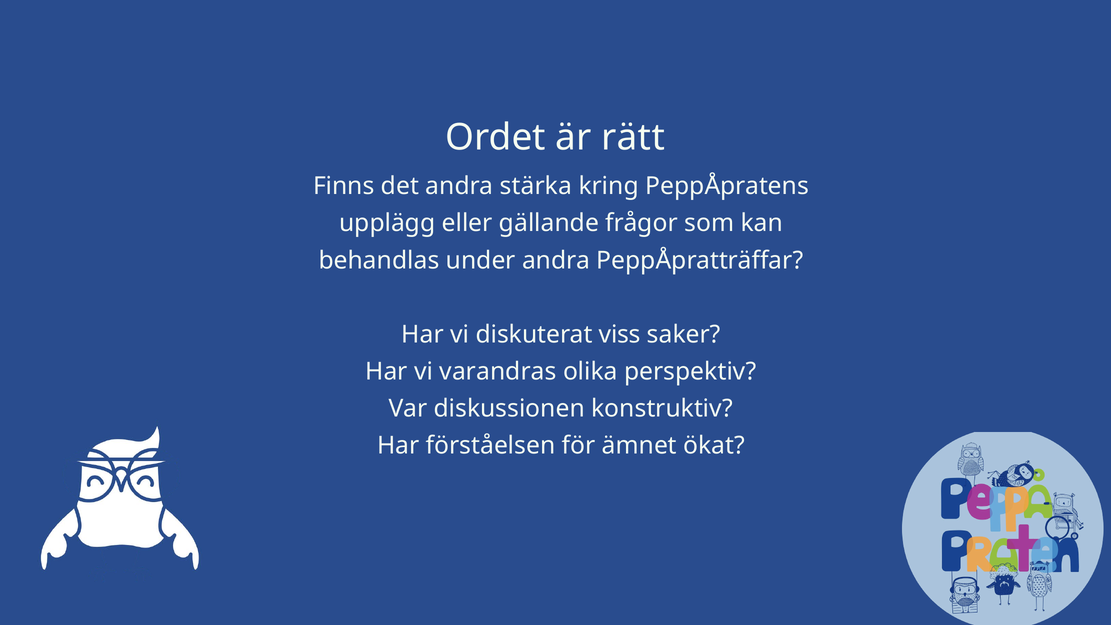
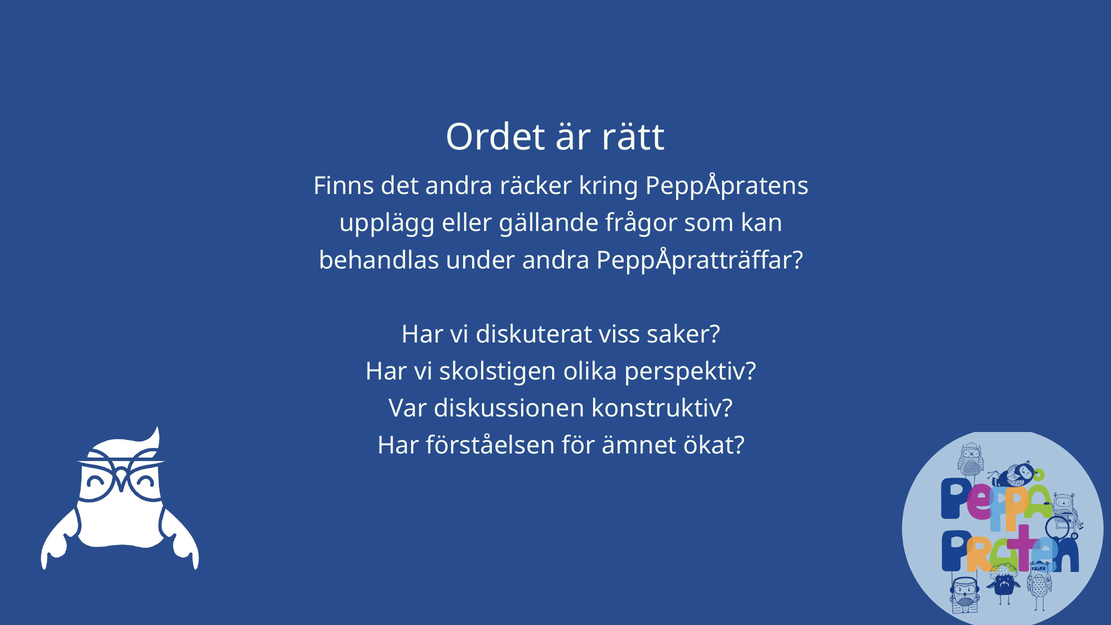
stärka: stärka -> räcker (536, 186)
varandras: varandras -> skolstigen (498, 371)
